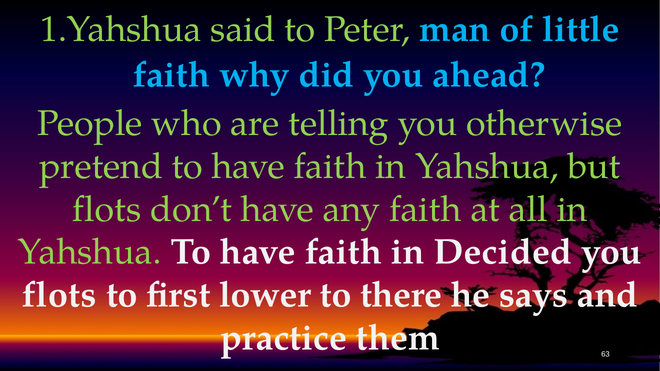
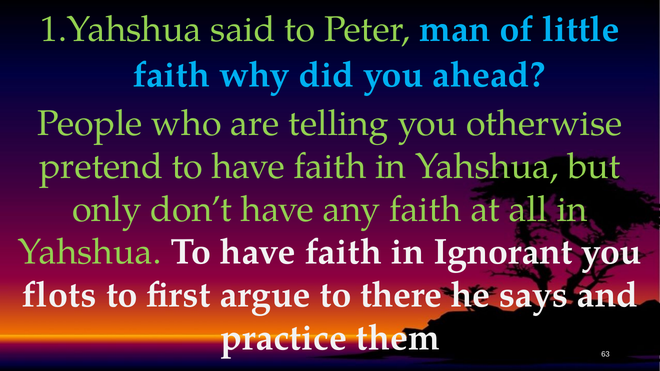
flots: flots -> only (107, 209)
Decided: Decided -> Ignorant (503, 252)
lower: lower -> argue (265, 295)
